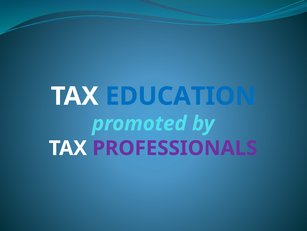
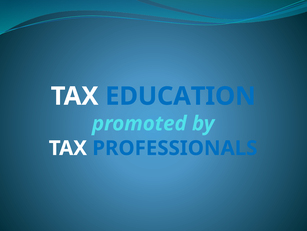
PROFESSIONALS colour: purple -> blue (175, 148)
